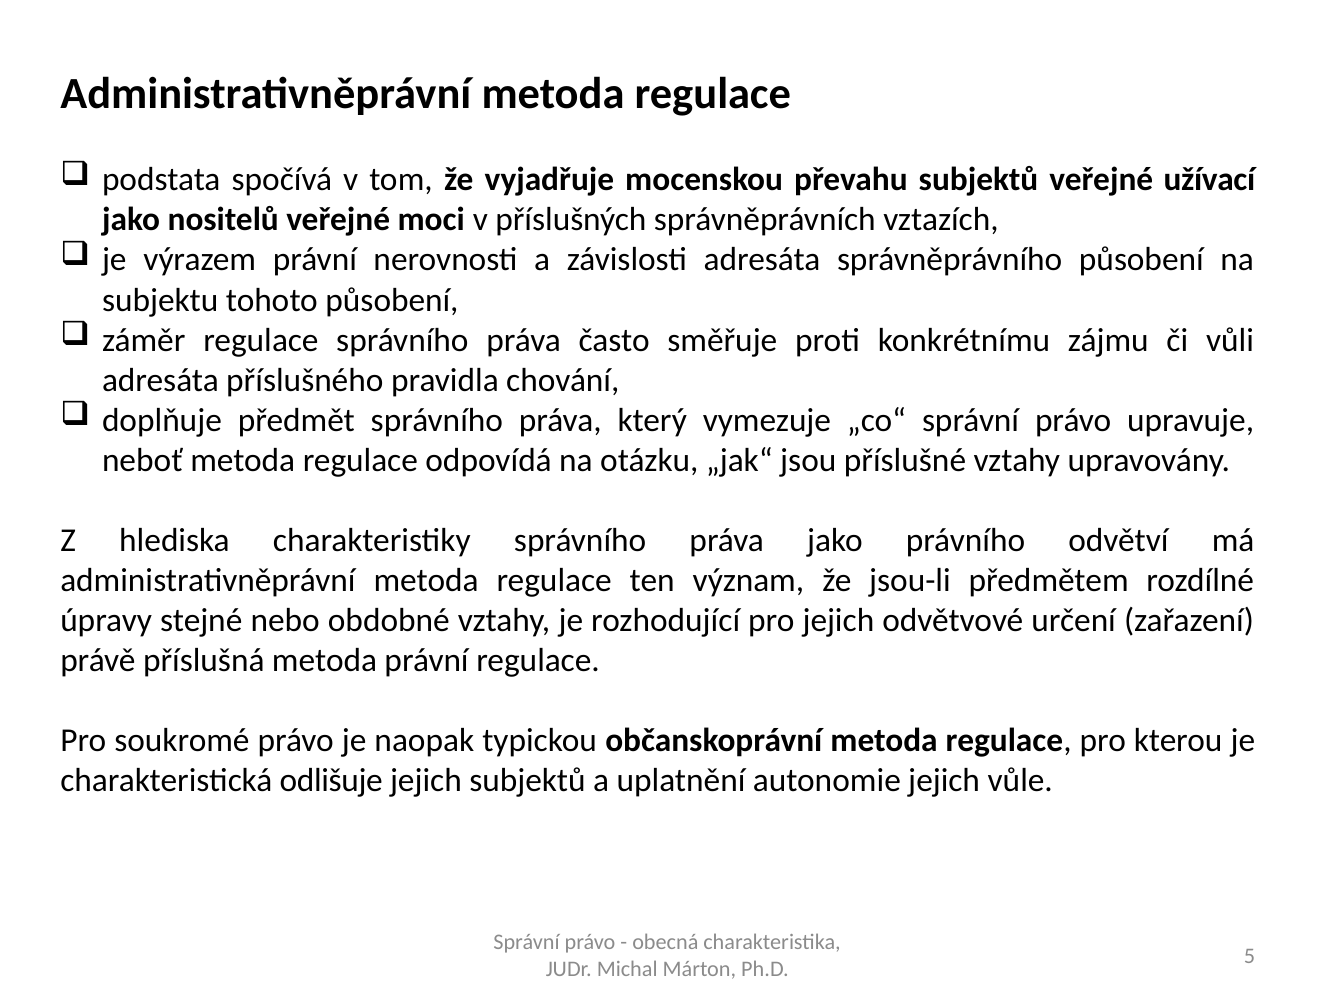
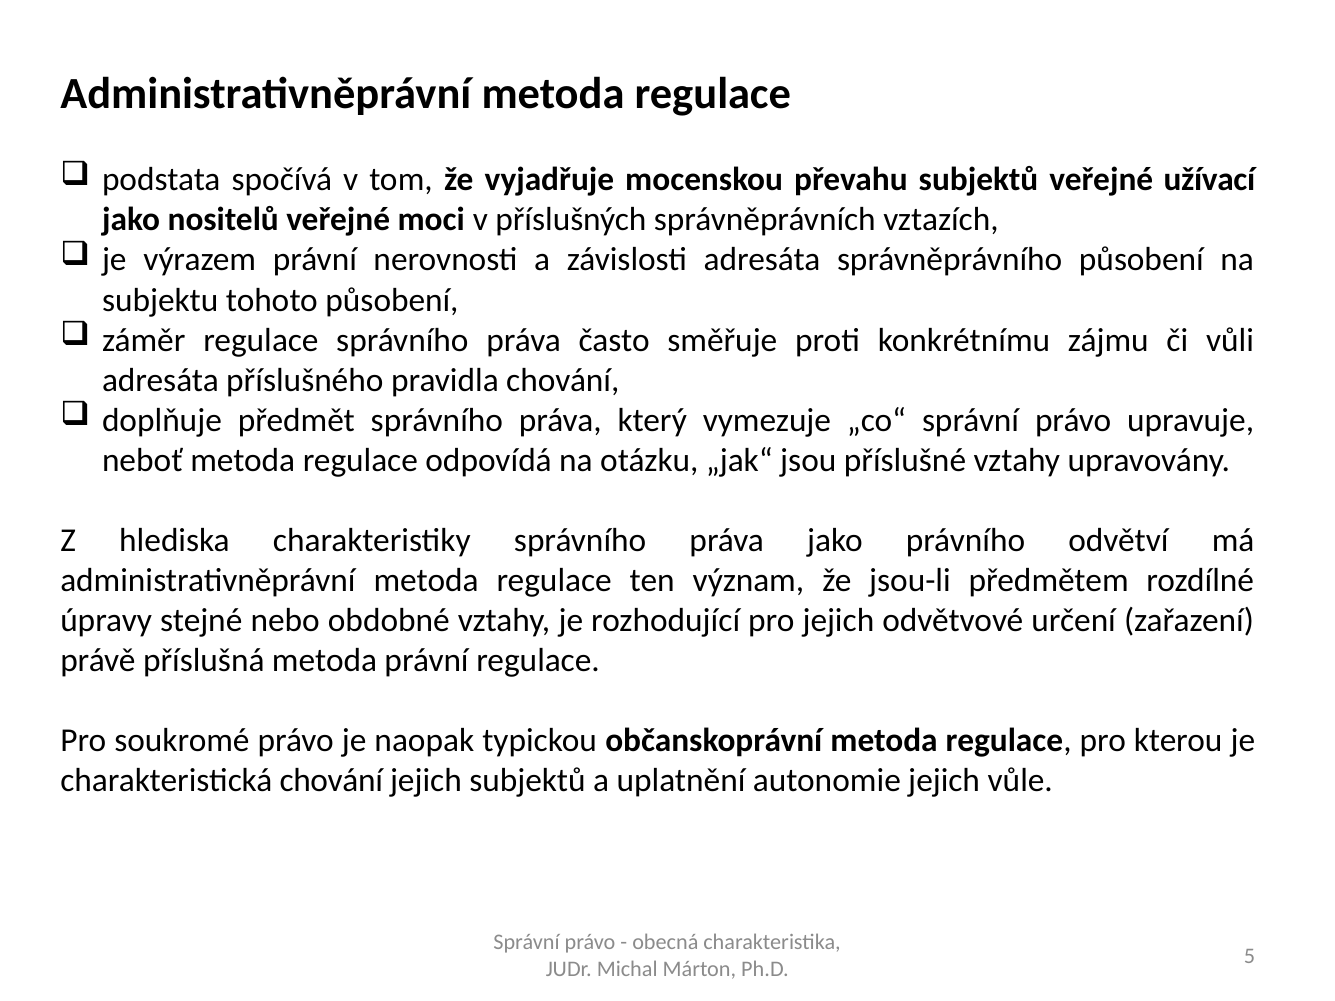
charakteristická odlišuje: odlišuje -> chování (331, 781)
